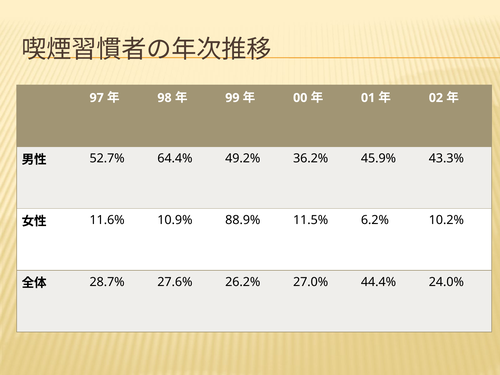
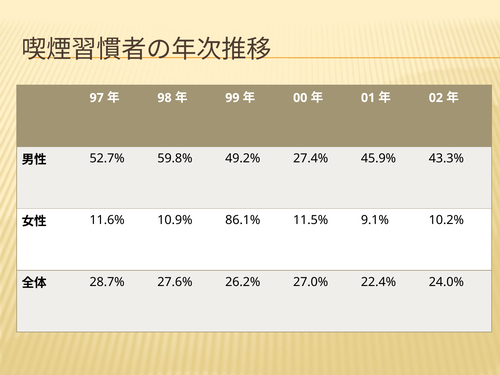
64.4%: 64.4% -> 59.8% (175, 158)
36.2%: 36.2% -> 27.4% (311, 158)
88.9%: 88.9% -> 86.1% (243, 220)
6.2%: 6.2% -> 9.1% (375, 220)
44.4%: 44.4% -> 22.4% (379, 282)
